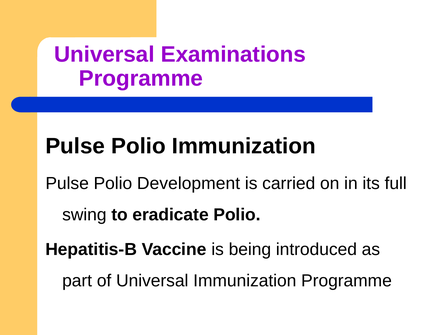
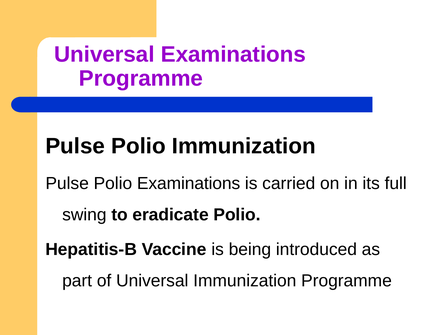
Polio Development: Development -> Examinations (189, 184)
